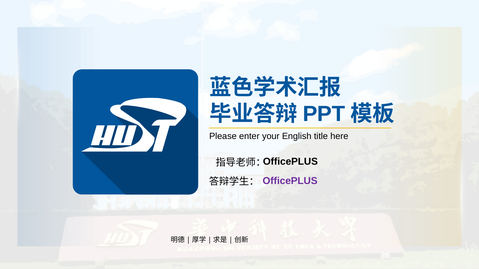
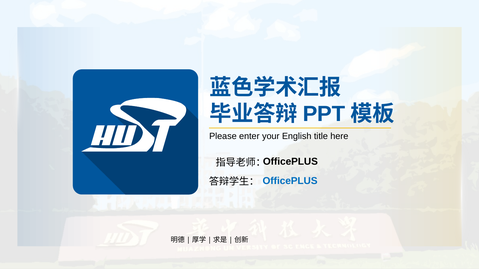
OfficePLUS colour: purple -> blue (290, 181)
